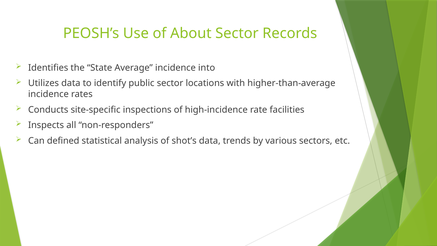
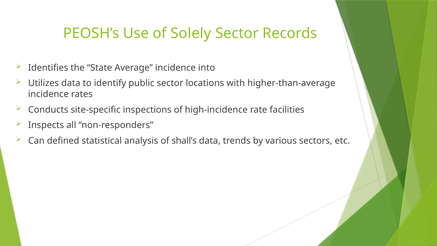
About: About -> Solely (191, 33)
shot’s: shot’s -> shall’s (184, 141)
